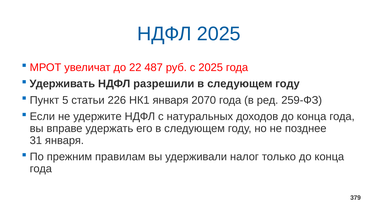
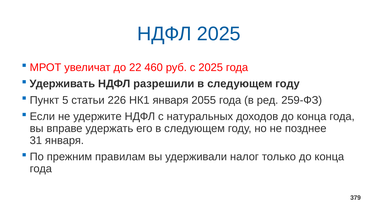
487: 487 -> 460 (154, 67)
2070: 2070 -> 2055 (204, 100)
